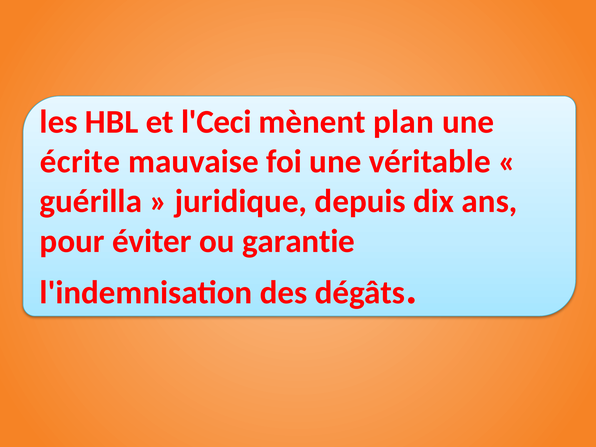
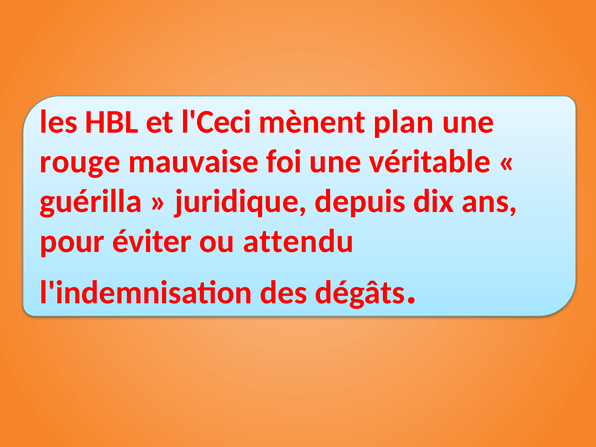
écrite: écrite -> rouge (80, 162)
garantie: garantie -> attendu (298, 241)
